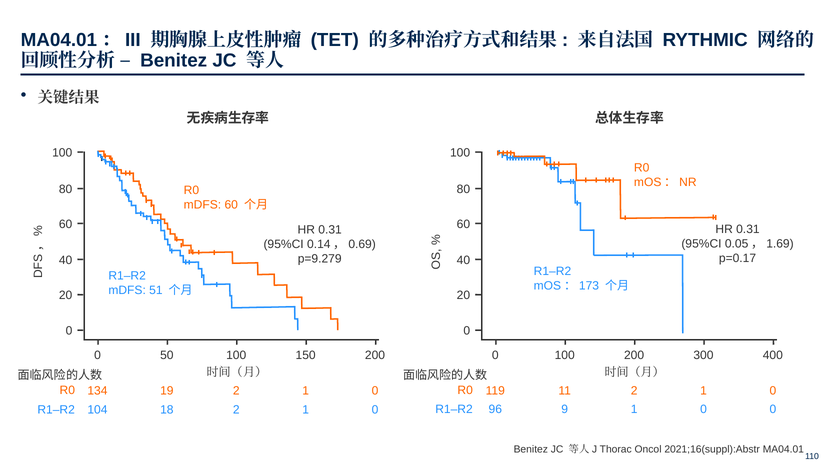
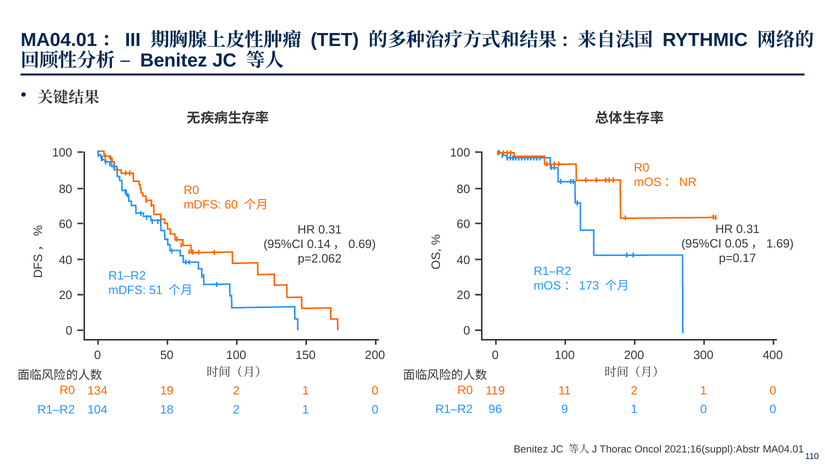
p=9.279: p=9.279 -> p=2.062 (320, 259)
